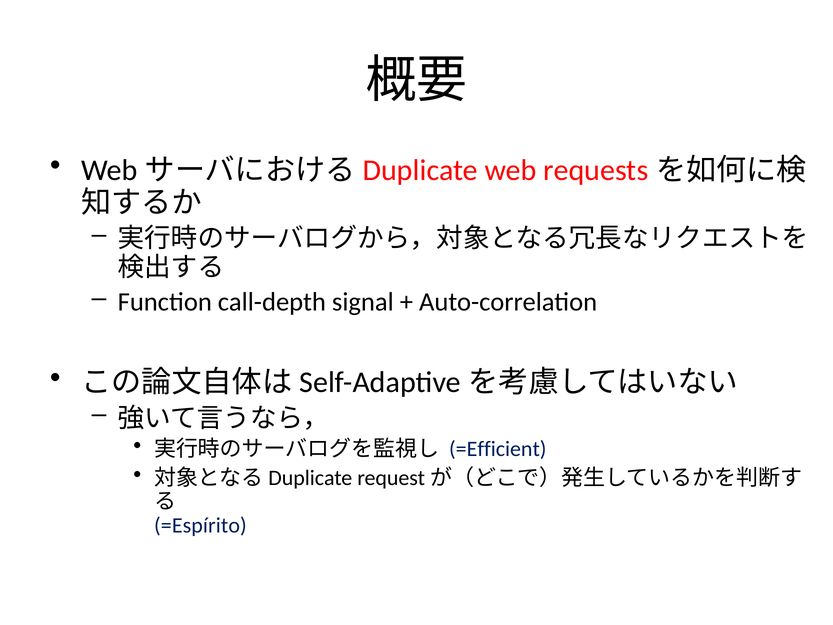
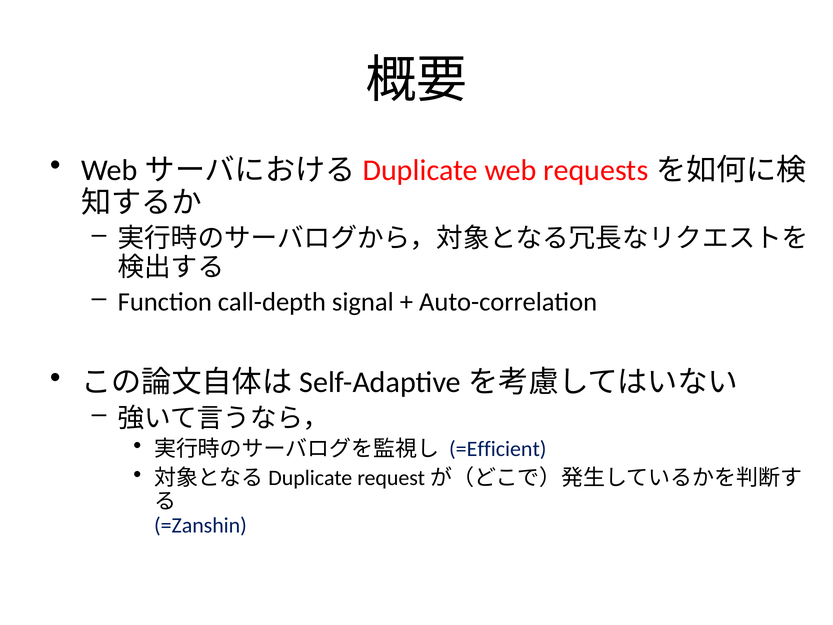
=Espírito: =Espírito -> =Zanshin (200, 525)
